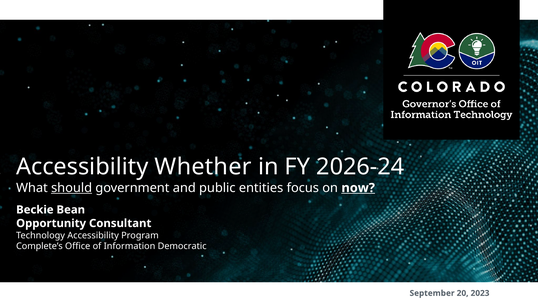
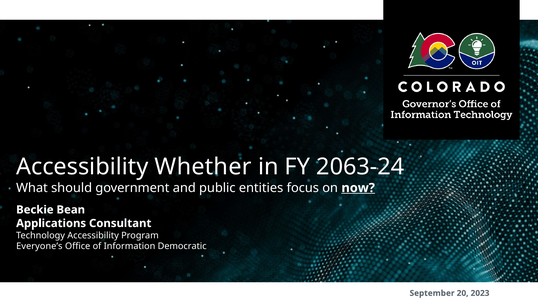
2026-24: 2026-24 -> 2063-24 (360, 167)
should underline: present -> none (72, 188)
Opportunity: Opportunity -> Applications (51, 224)
Complete’s: Complete’s -> Everyone’s (39, 247)
